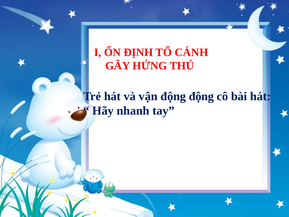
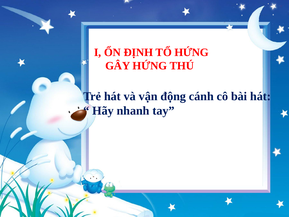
TỔ CÁNH: CÁNH -> HỨNG (192, 52)
động động: động -> cánh (201, 96)
